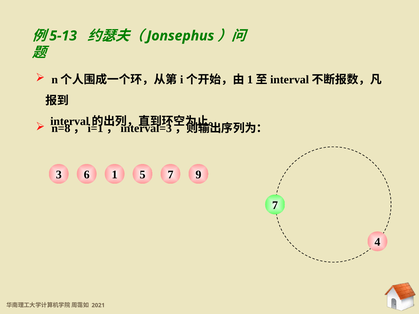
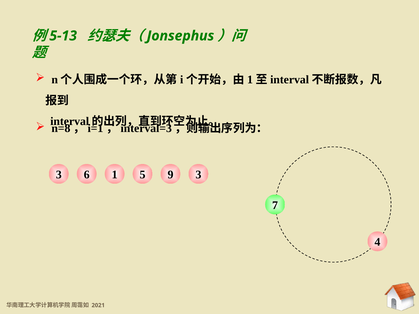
1 7: 7 -> 9 (171, 175)
6 9: 9 -> 3 (198, 175)
